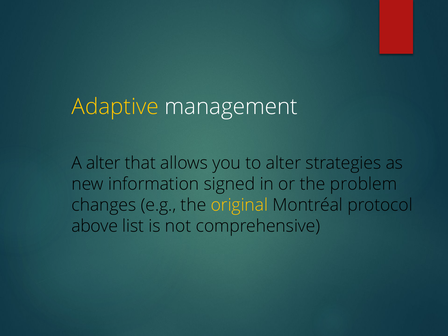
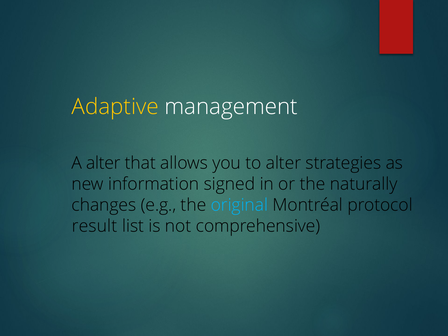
problem: problem -> naturally (364, 184)
original colour: yellow -> light blue (239, 205)
above: above -> result (95, 226)
